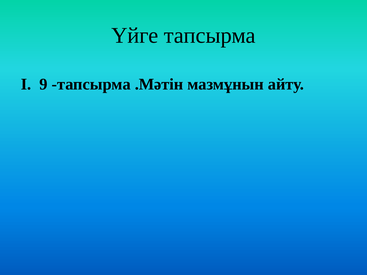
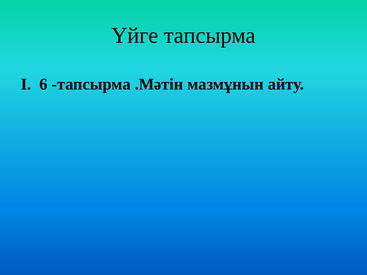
9: 9 -> 6 (44, 84)
